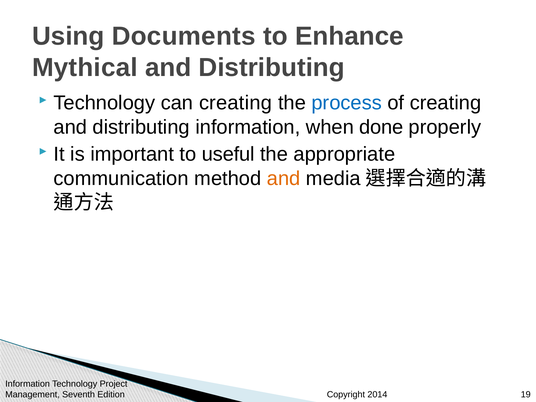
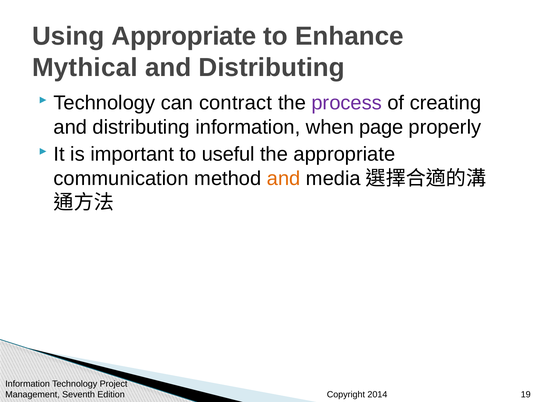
Using Documents: Documents -> Appropriate (184, 36)
can creating: creating -> contract (235, 103)
process colour: blue -> purple (347, 103)
done: done -> page (381, 127)
